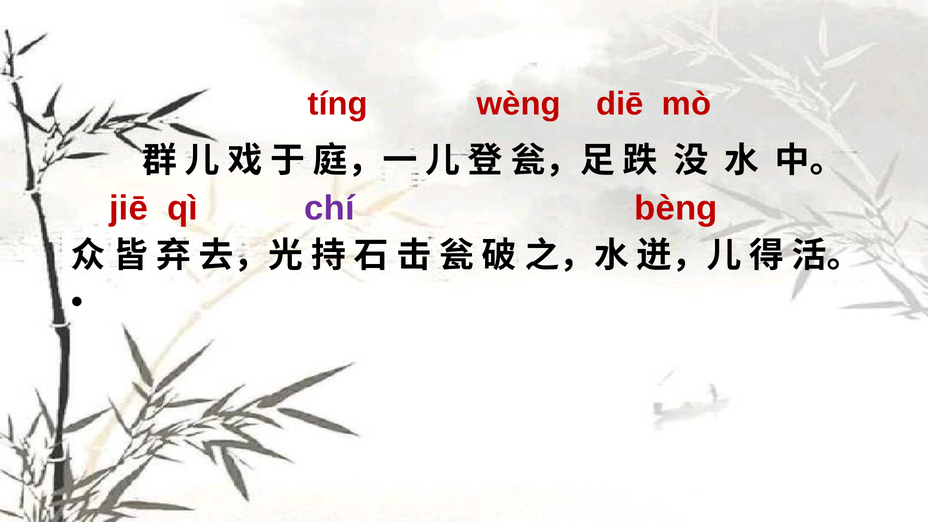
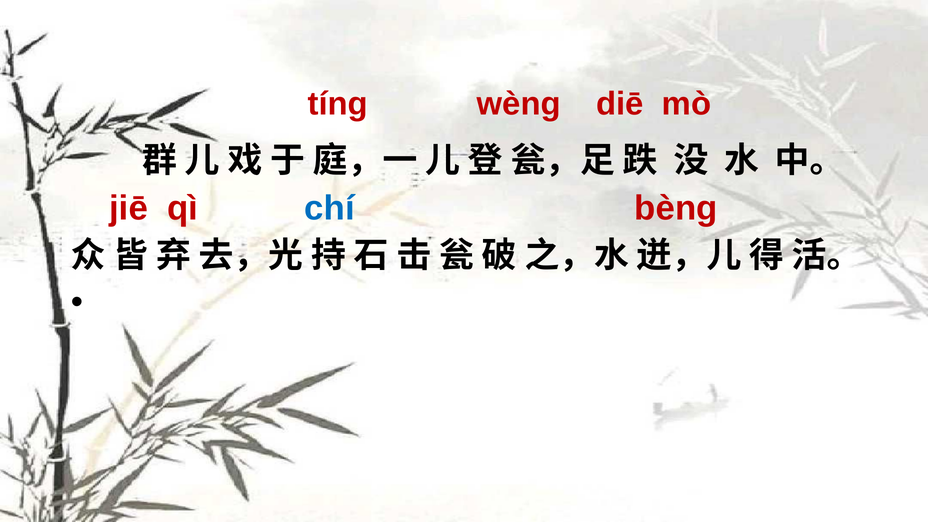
chí colour: purple -> blue (330, 208)
